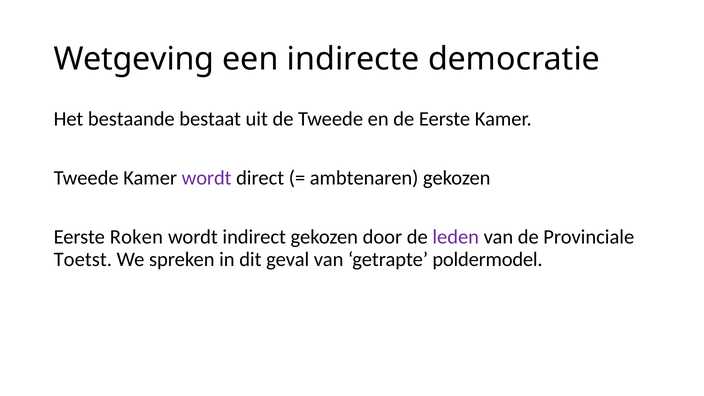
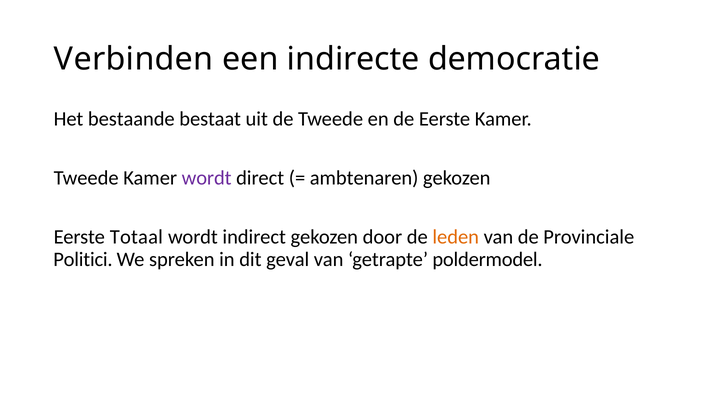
Wetgeving: Wetgeving -> Verbinden (134, 59)
Roken: Roken -> Totaal (136, 237)
leden colour: purple -> orange (456, 237)
Toetst: Toetst -> Politici (83, 259)
